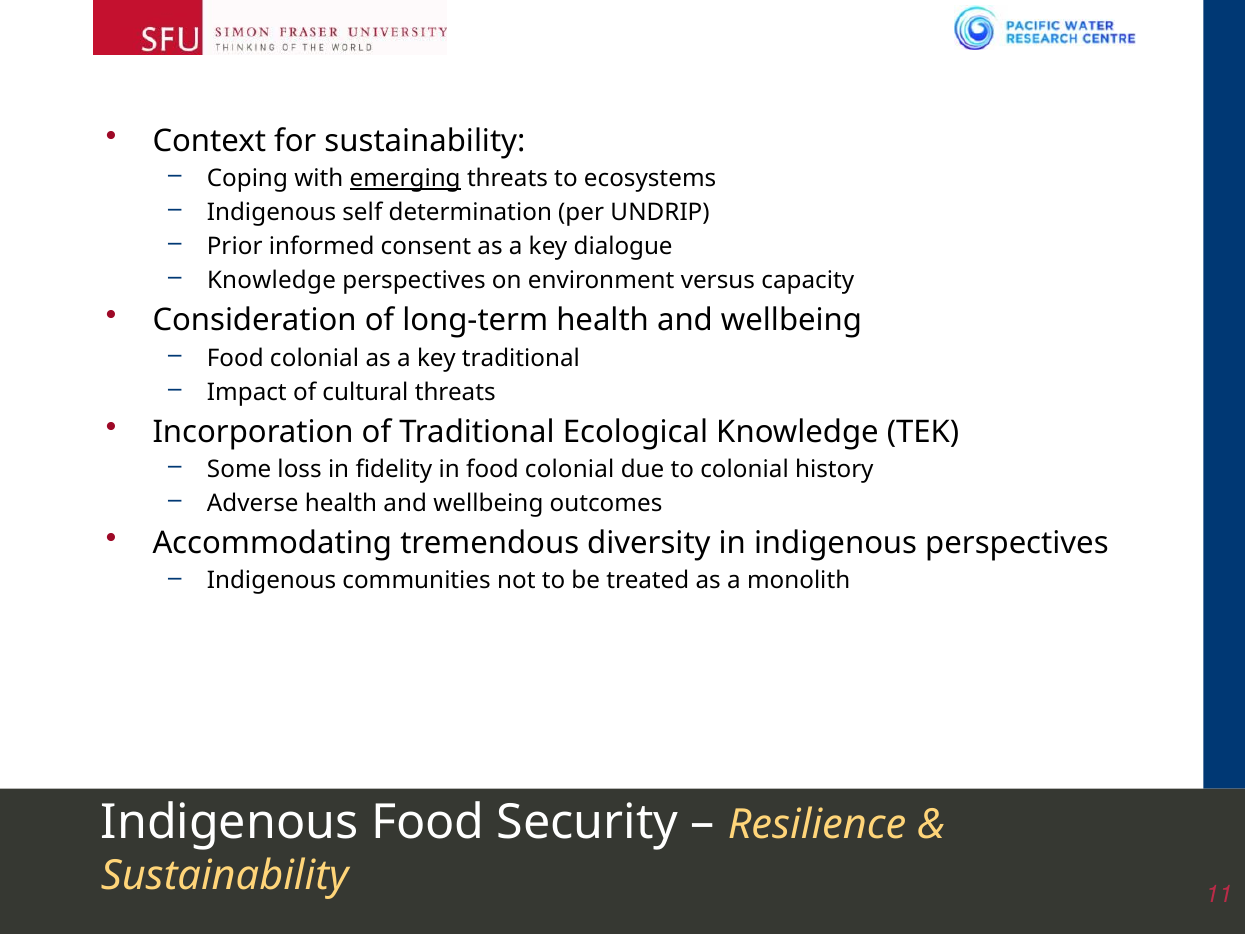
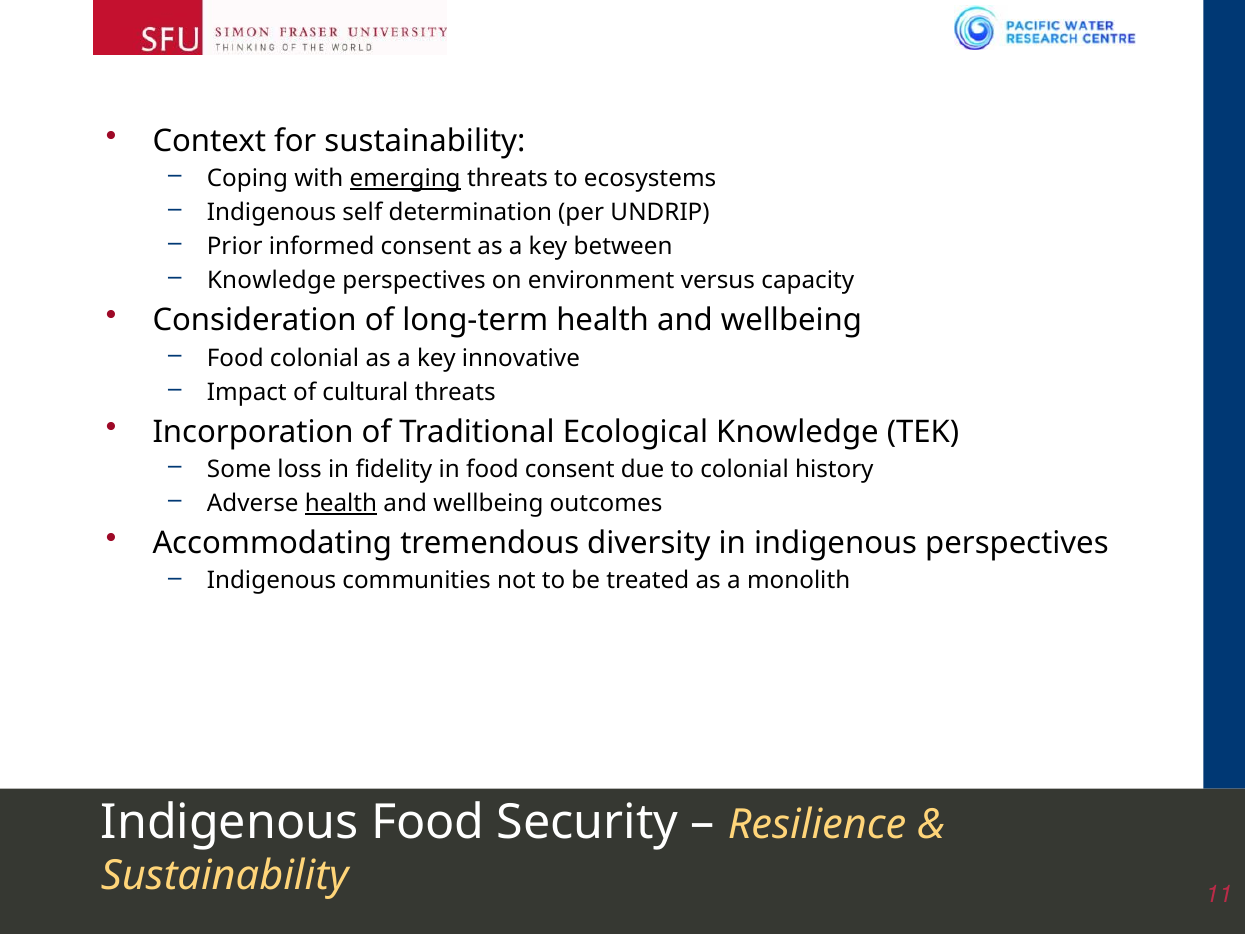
dialogue: dialogue -> between (623, 247)
key traditional: traditional -> innovative (521, 358)
in food colonial: colonial -> consent (570, 469)
health underline: none -> present (341, 503)
